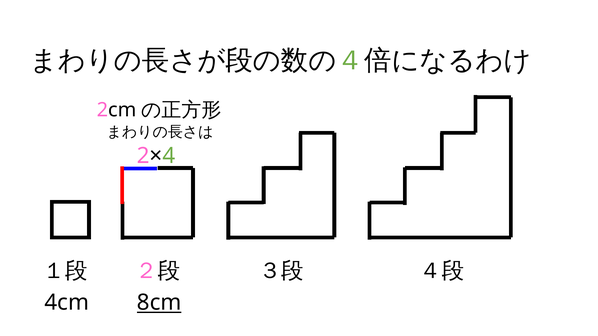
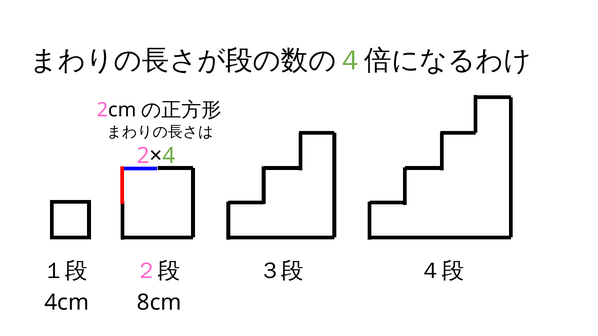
8cm underline: present -> none (159, 303)
